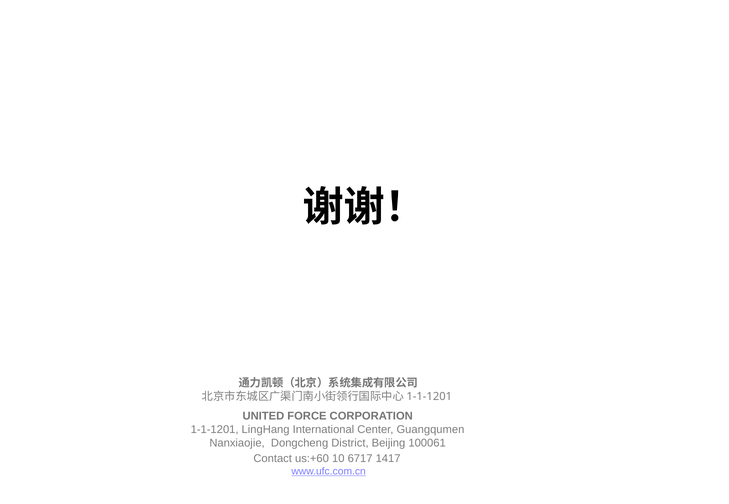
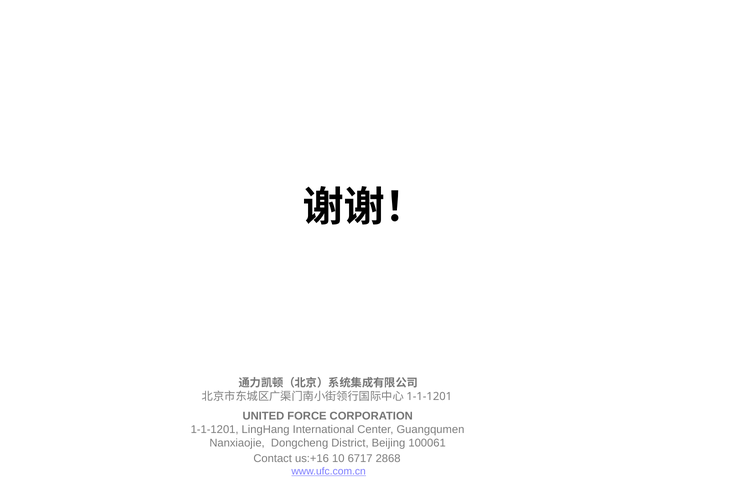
us:+60: us:+60 -> us:+16 (312, 459)
1417: 1417 -> 2868 (388, 459)
